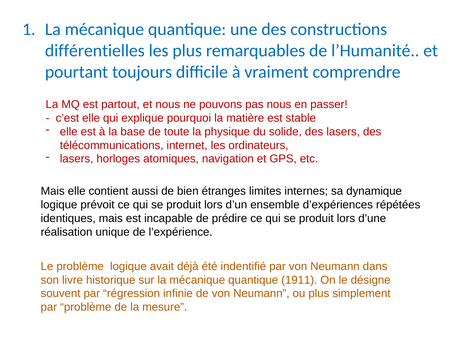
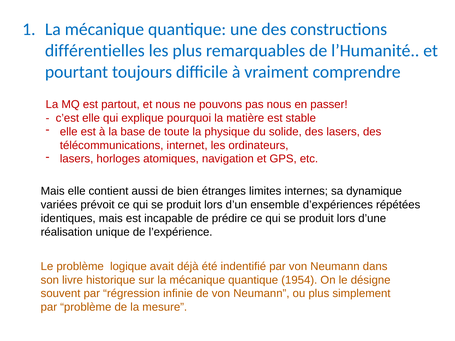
logique: logique -> variées (59, 205)
1911: 1911 -> 1954 (299, 280)
